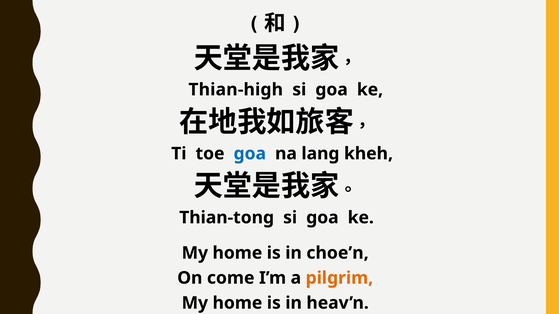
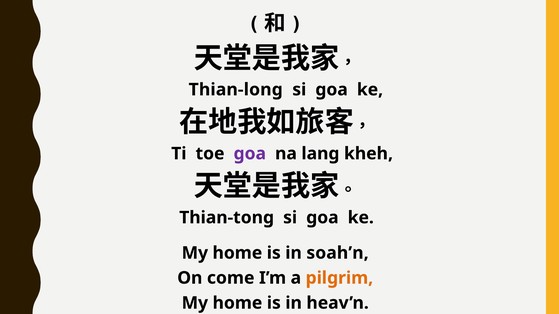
Thian-high: Thian-high -> Thian-long (236, 90)
goa colour: blue -> purple (250, 154)
choe’n: choe’n -> soah’n (338, 253)
